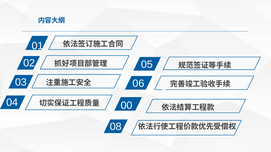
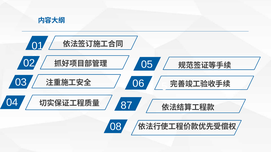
00: 00 -> 87 (127, 106)
